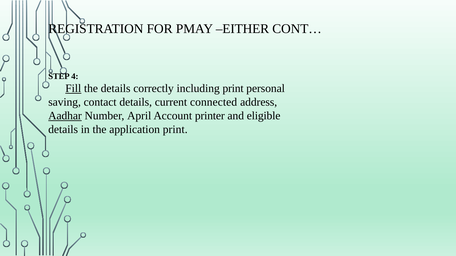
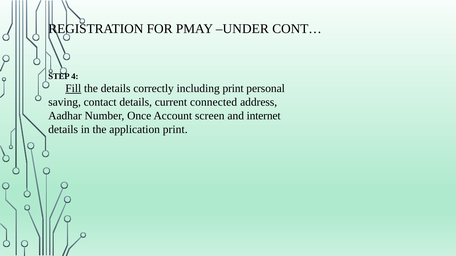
EITHER: EITHER -> UNDER (242, 29)
Aadhar underline: present -> none (65, 116)
April: April -> Once (139, 116)
printer: printer -> screen (210, 116)
eligible: eligible -> internet (264, 116)
